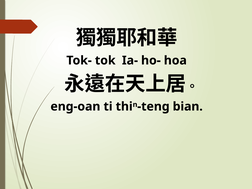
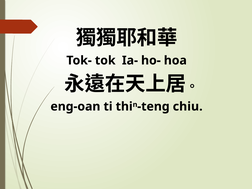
bian: bian -> chiu (188, 106)
